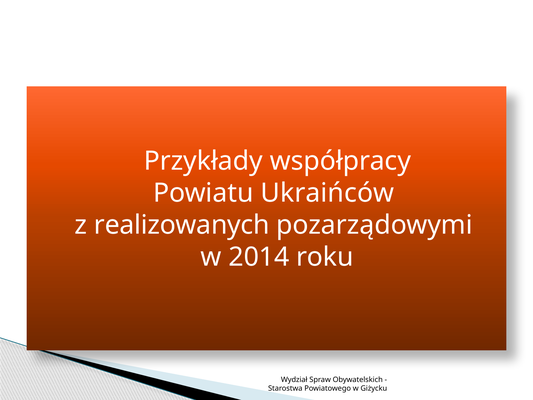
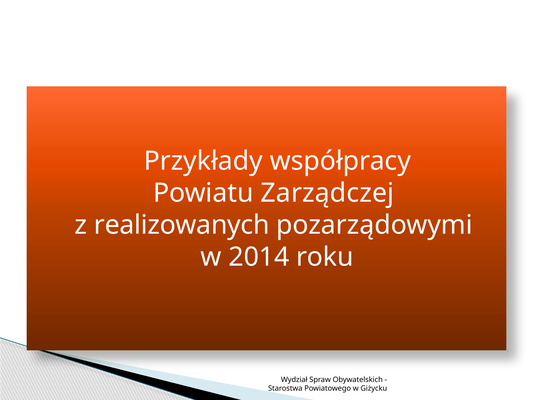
Ukraińców: Ukraińców -> Zarządczej (327, 193)
